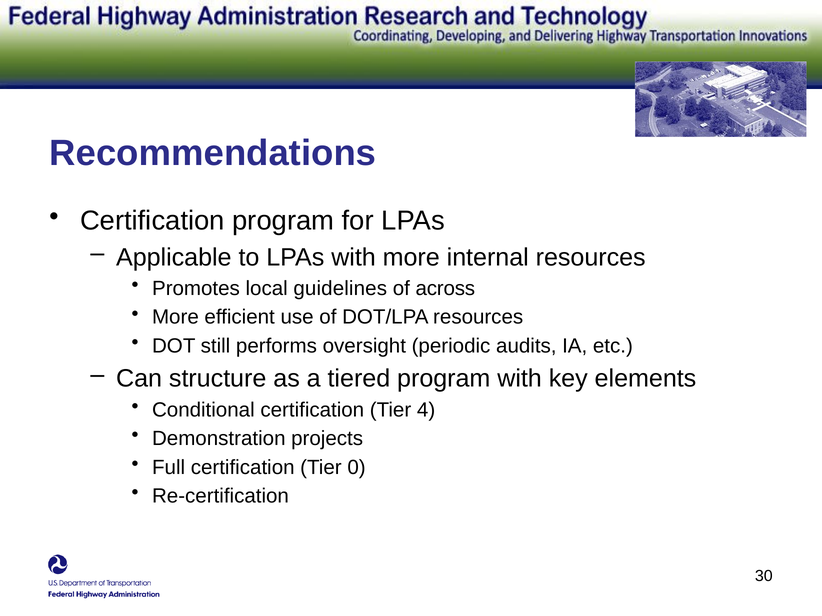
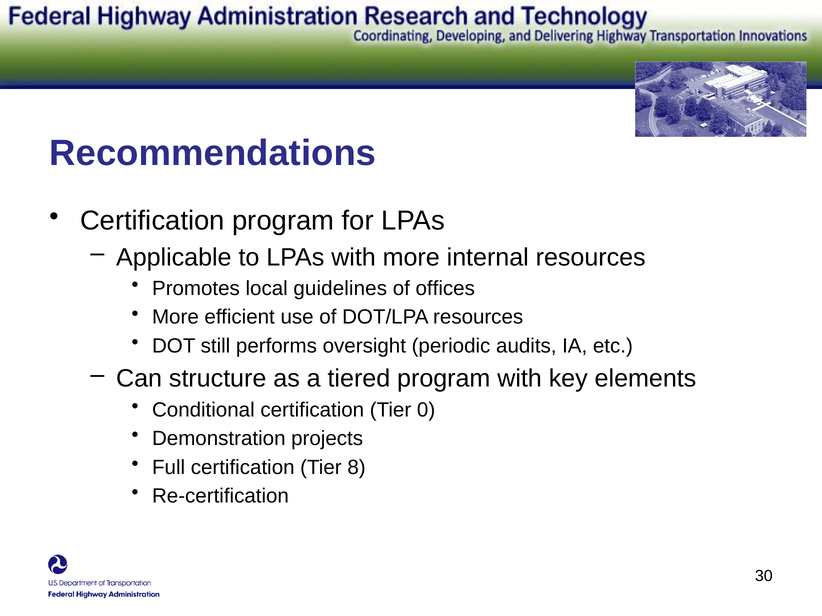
across: across -> offices (445, 289)
4: 4 -> 0 (426, 410)
0: 0 -> 8 (357, 468)
